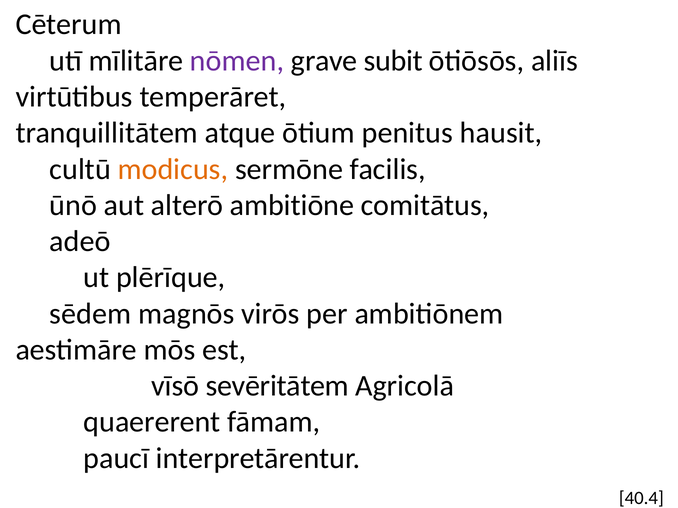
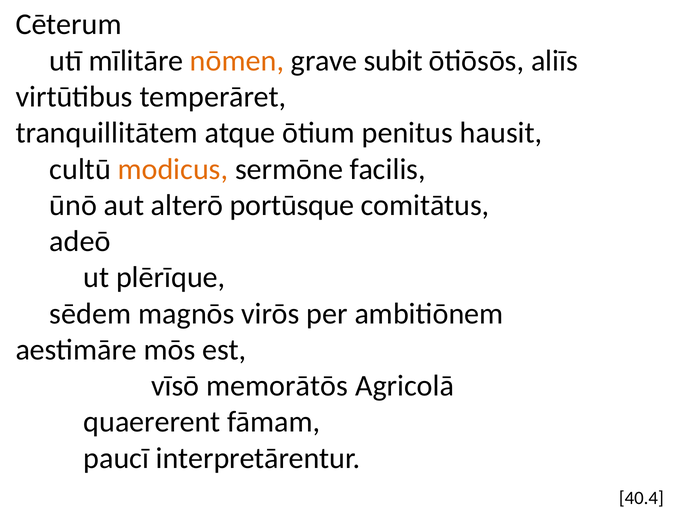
nōmen colour: purple -> orange (237, 61)
ambitiōne: ambitiōne -> portūsque (292, 205)
sevēritātem: sevēritātem -> memorātōs (277, 386)
